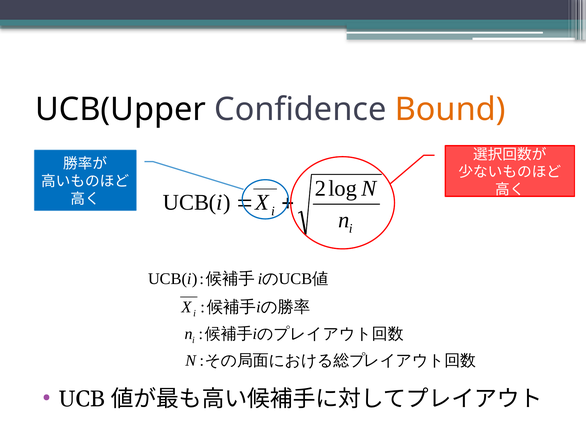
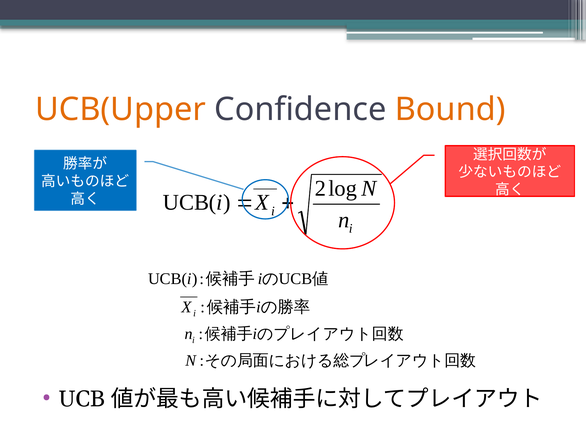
UCB(Upper colour: black -> orange (120, 110)
